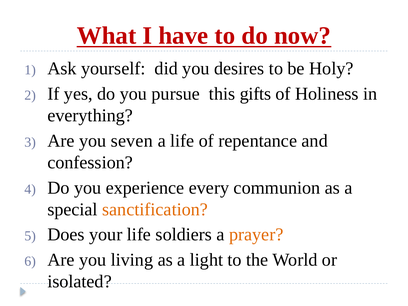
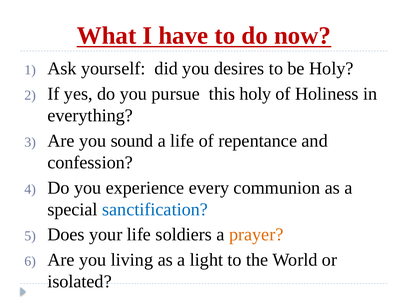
this gifts: gifts -> holy (255, 94)
seven: seven -> sound (132, 141)
sanctification colour: orange -> blue (155, 209)
